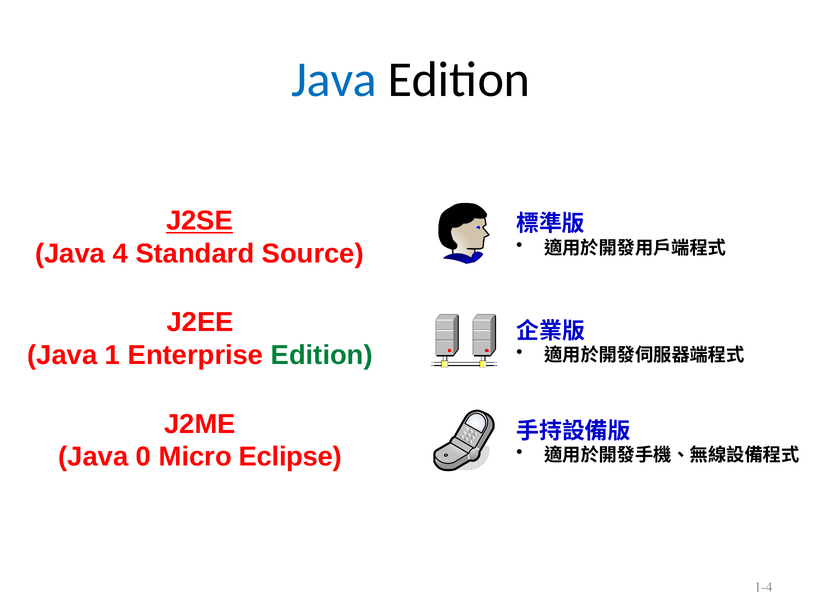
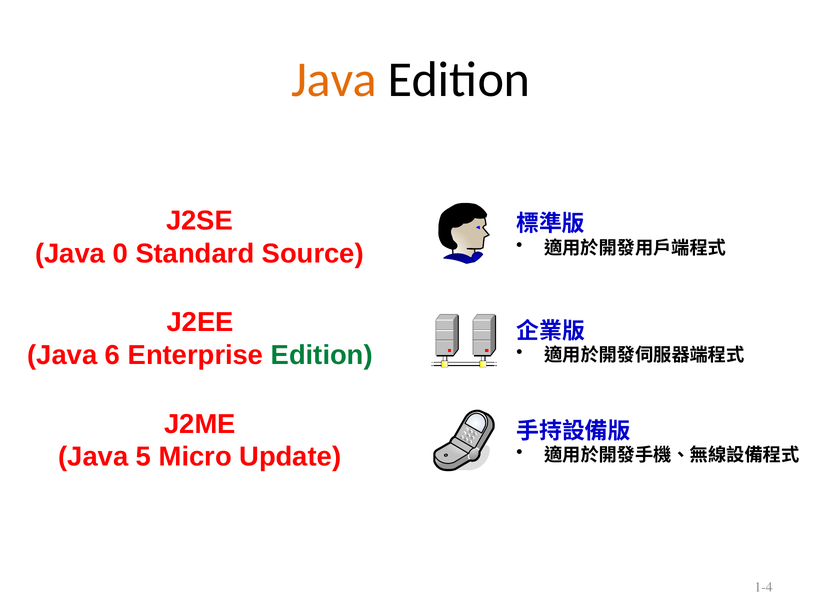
Java colour: blue -> orange (334, 80)
J2SE underline: present -> none (199, 221)
4: 4 -> 0 (120, 254)
1: 1 -> 6 (113, 356)
0: 0 -> 5 (144, 457)
Eclipse: Eclipse -> Update (290, 457)
